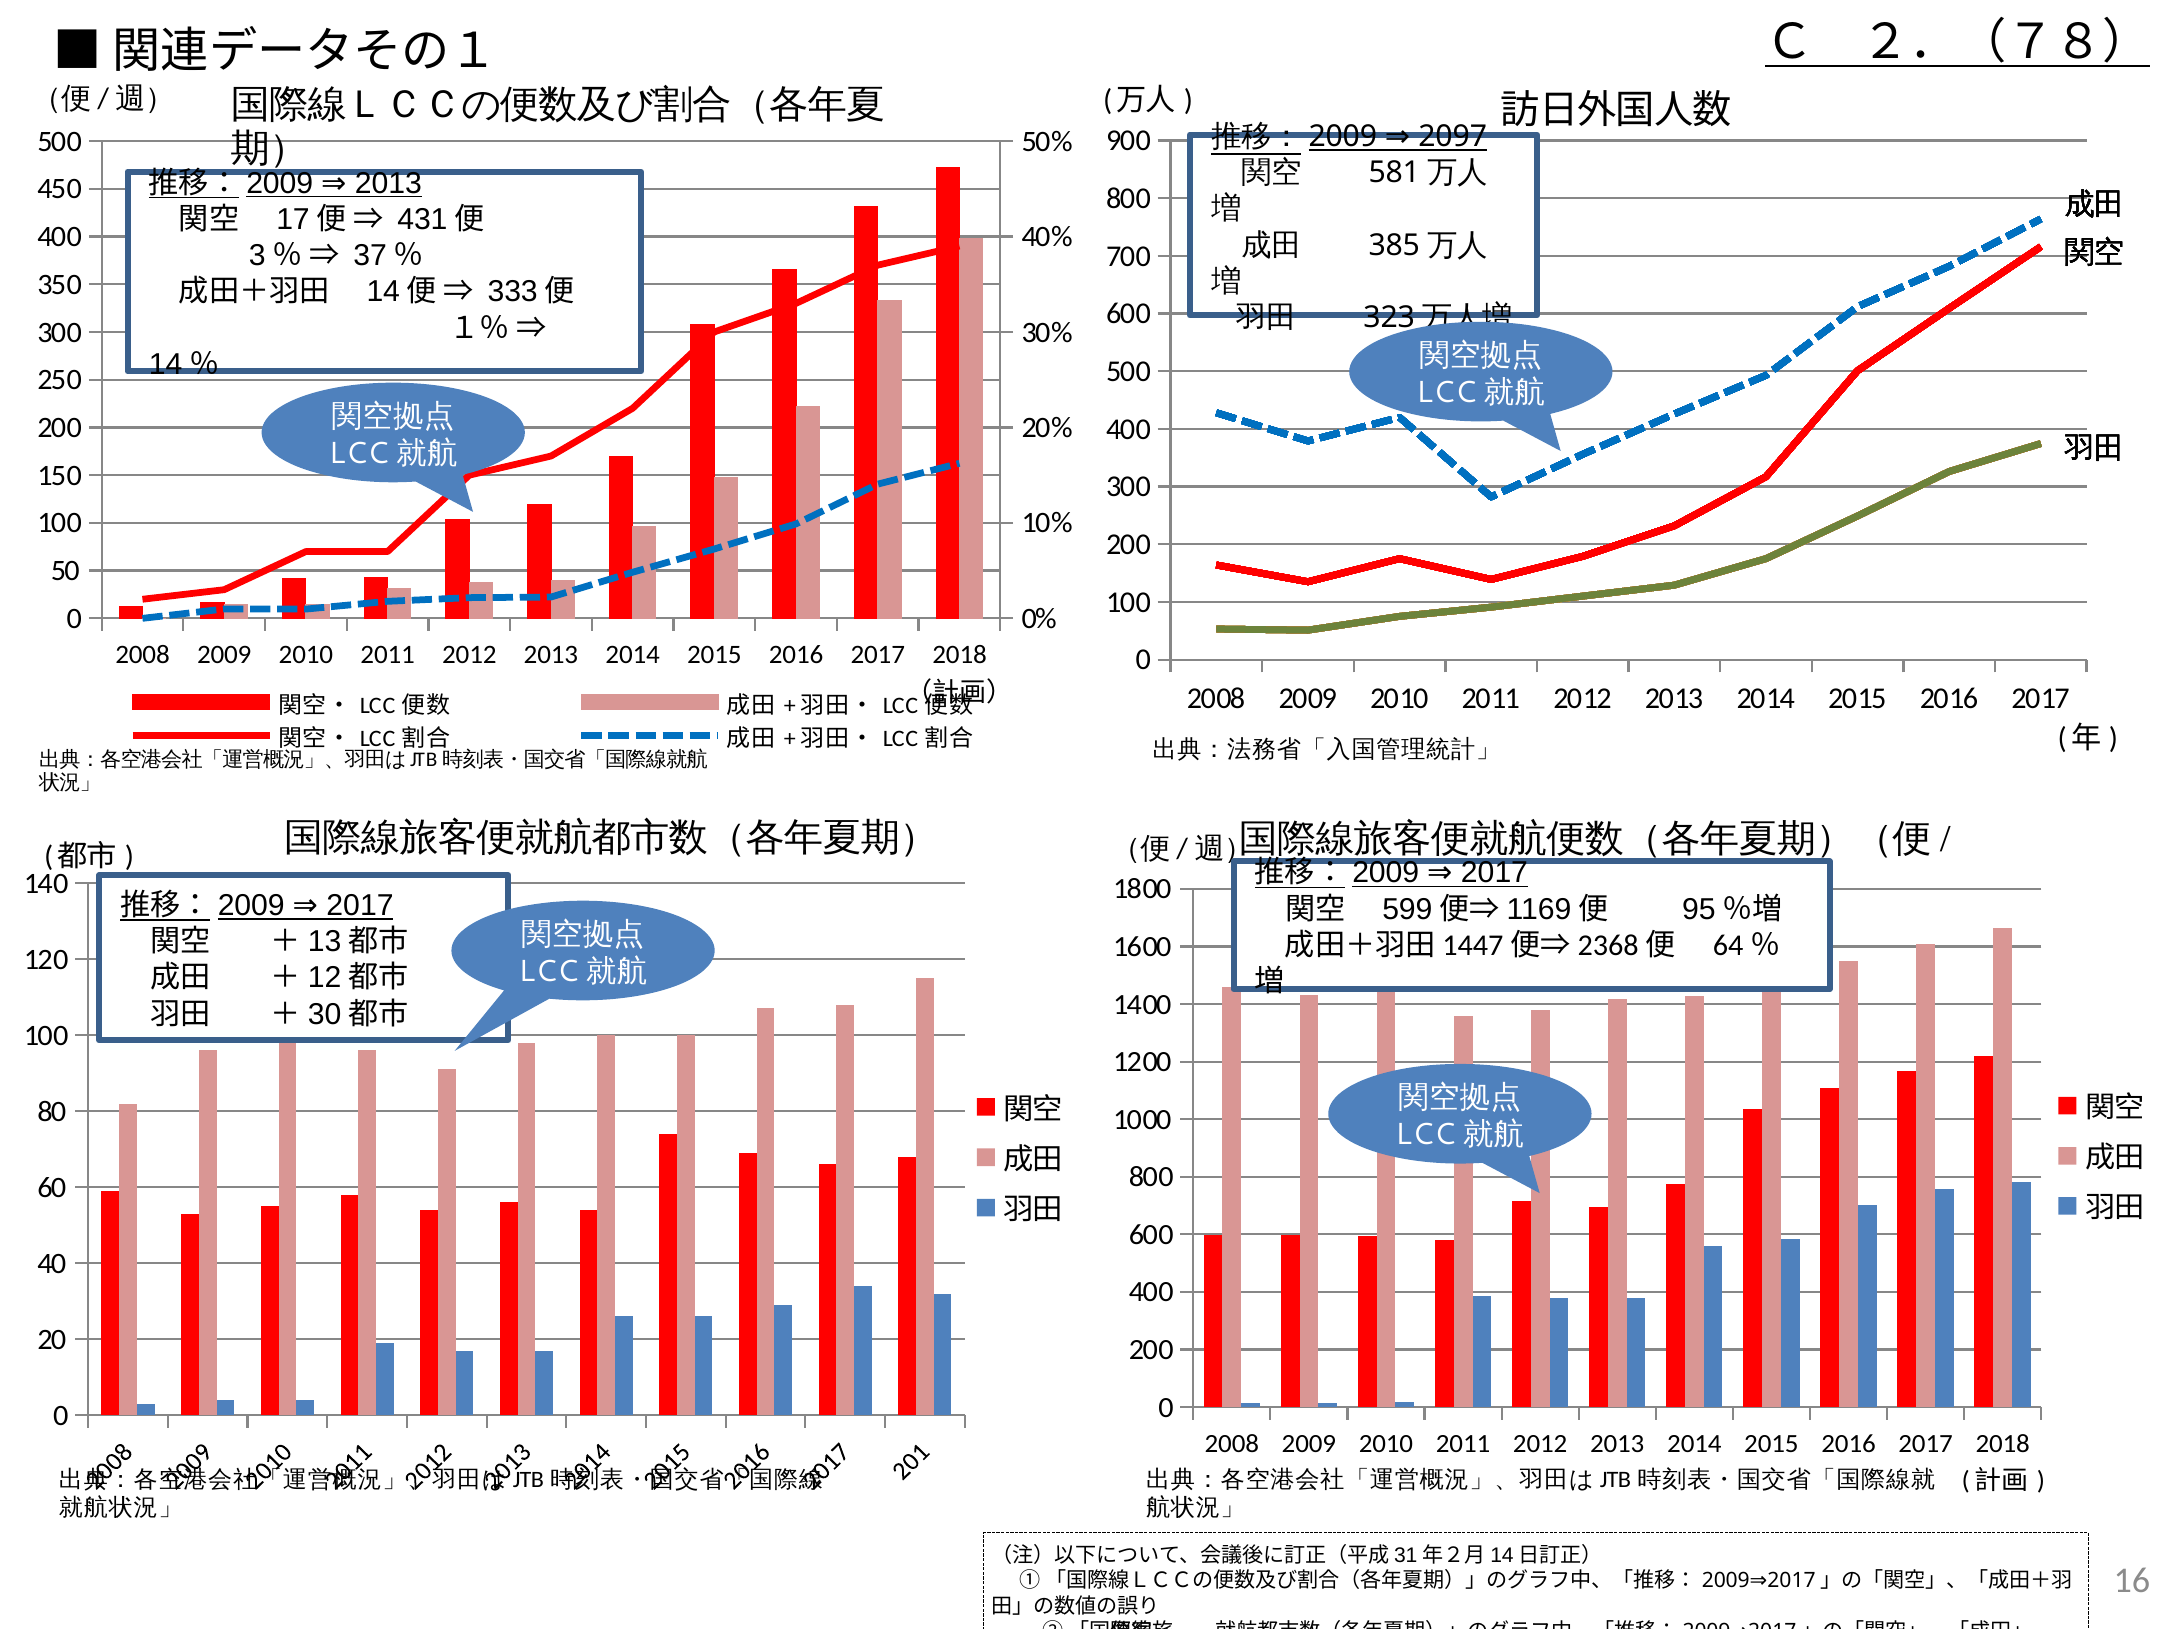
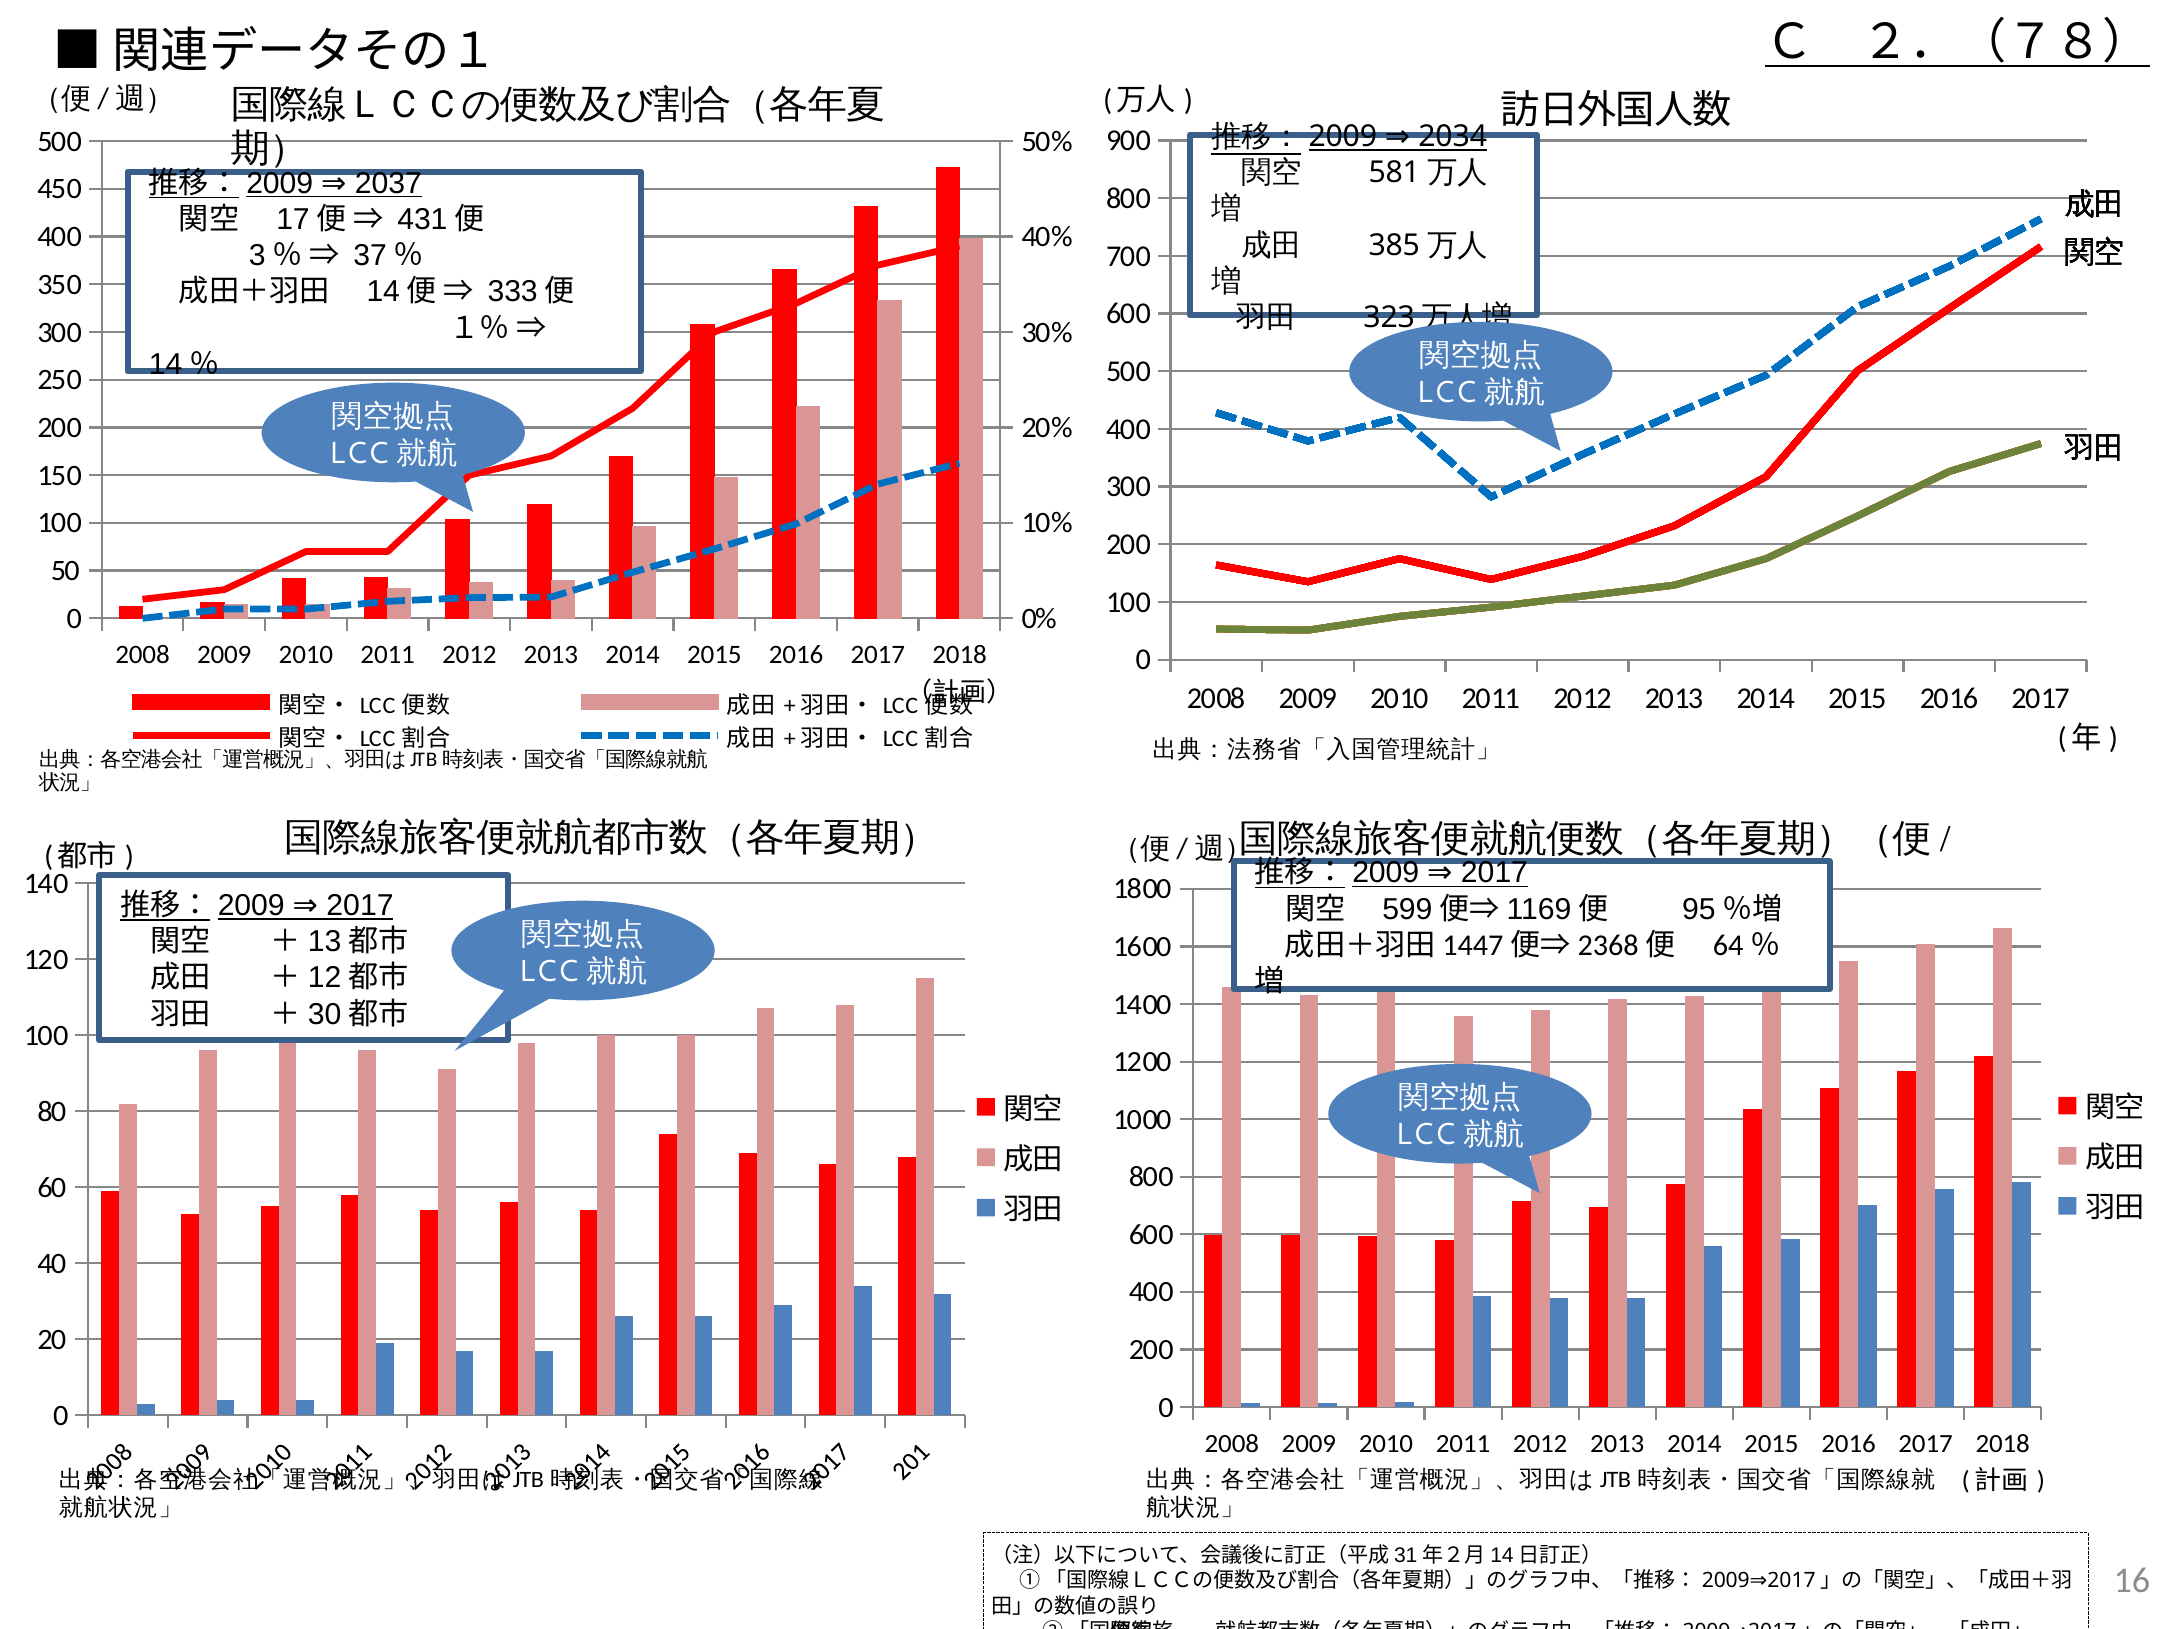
2097: 2097 -> 2034 (1453, 137)
2013: 2013 -> 2037 (388, 183)
